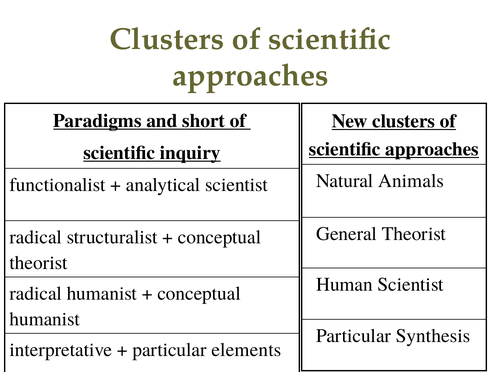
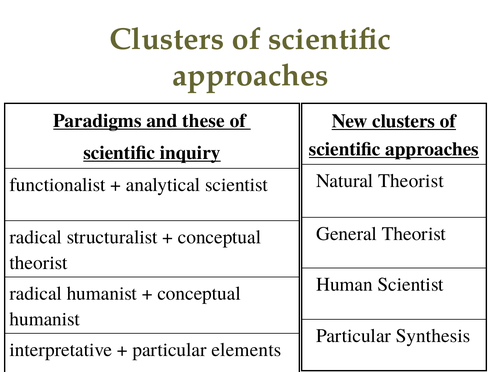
short: short -> these (203, 121)
Natural Animals: Animals -> Theorist (411, 181)
